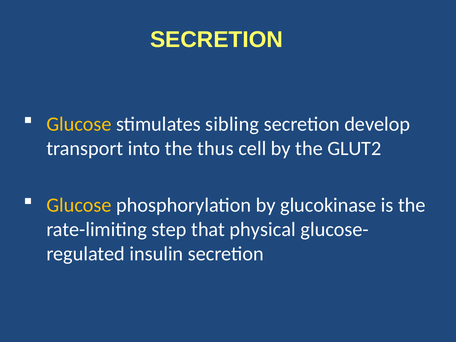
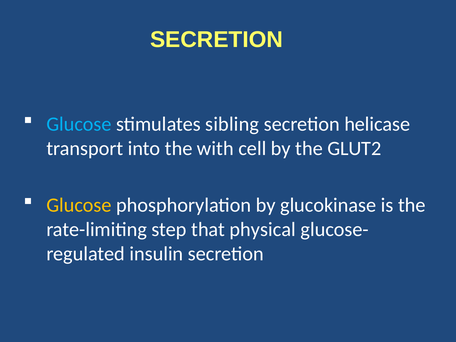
Glucose colour: yellow -> light blue (79, 124)
develop: develop -> helicase (377, 124)
thus: thus -> with (215, 148)
